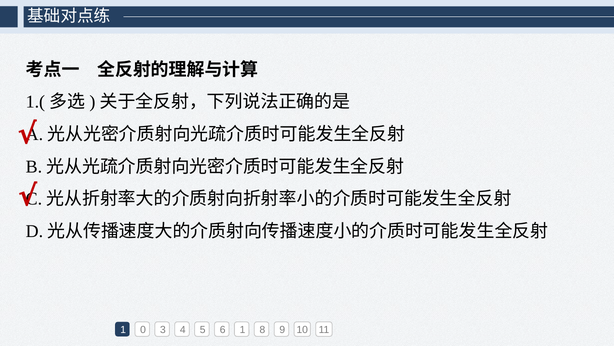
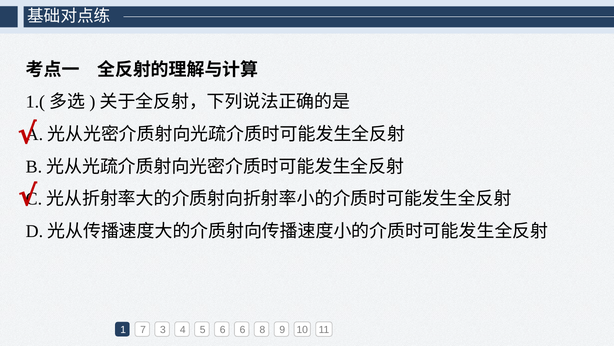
0: 0 -> 7 (143, 329)
6 1: 1 -> 6 (242, 329)
